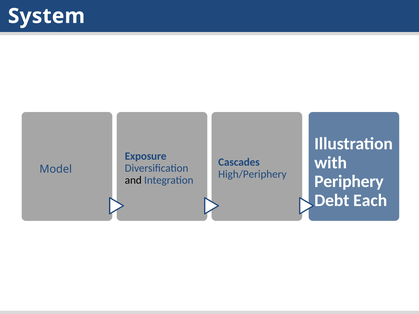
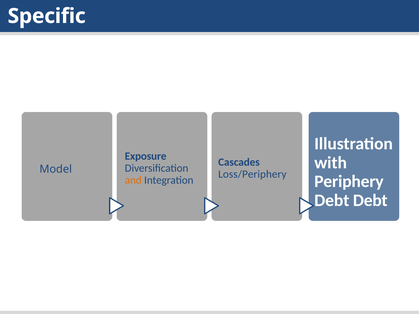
System: System -> Specific (47, 16)
High/Periphery: High/Periphery -> Loss/Periphery (252, 174)
and colour: black -> orange (133, 180)
Debt Each: Each -> Debt (370, 201)
